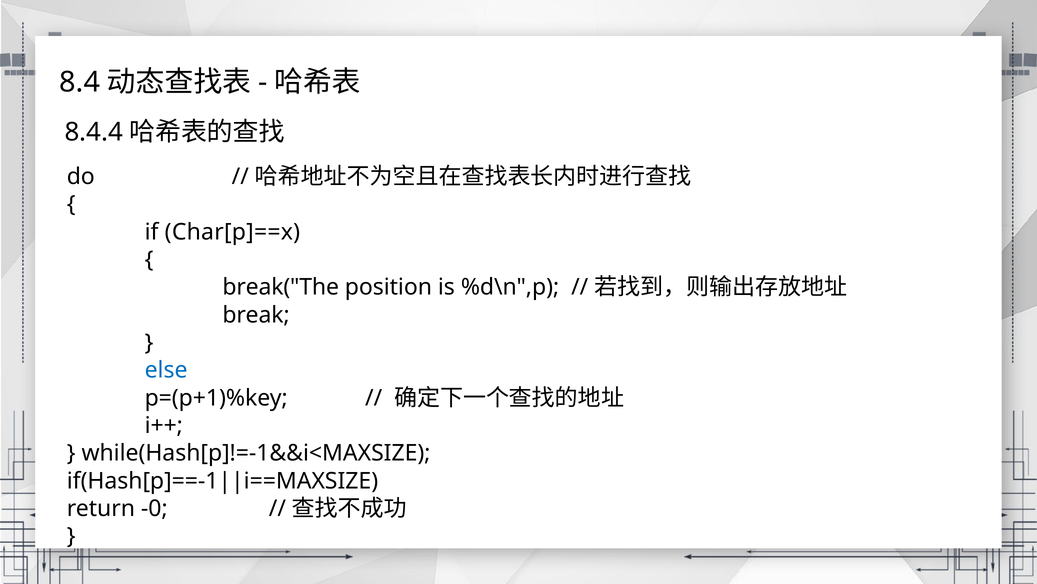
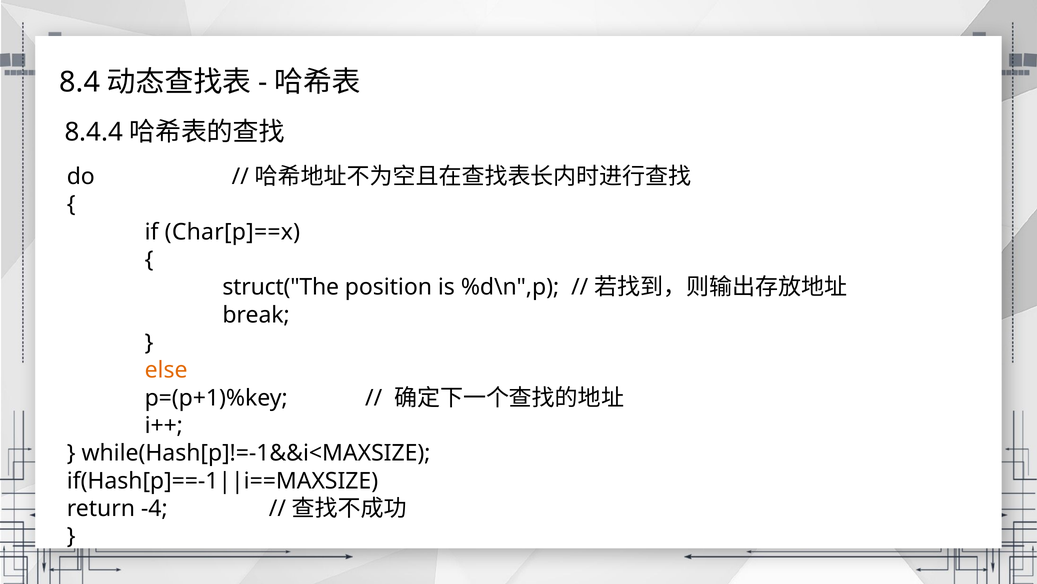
break("The: break("The -> struct("The (281, 287)
else colour: blue -> orange (166, 370)
-0: -0 -> -4 (154, 508)
